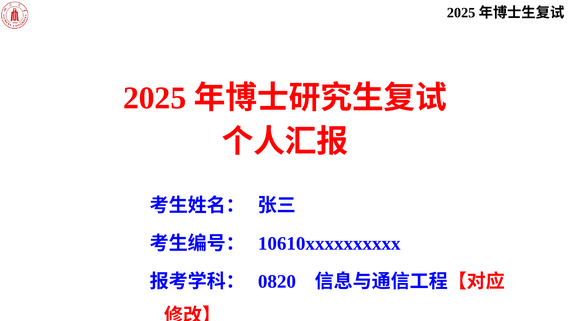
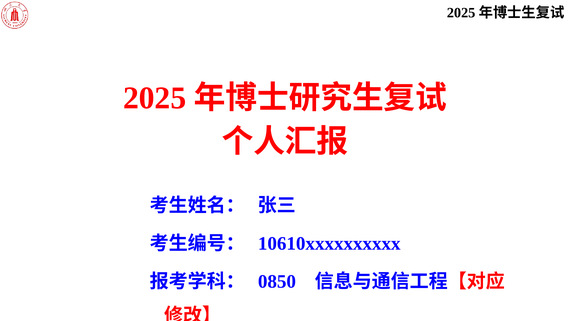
0820: 0820 -> 0850 (277, 281)
